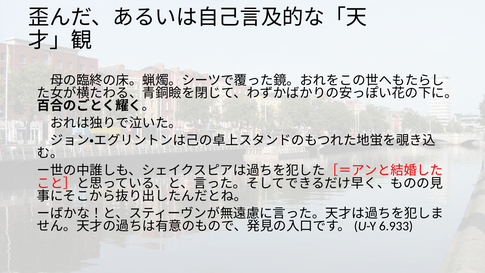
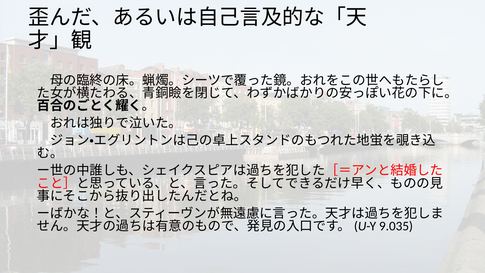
6.933: 6.933 -> 9.035 (396, 226)
